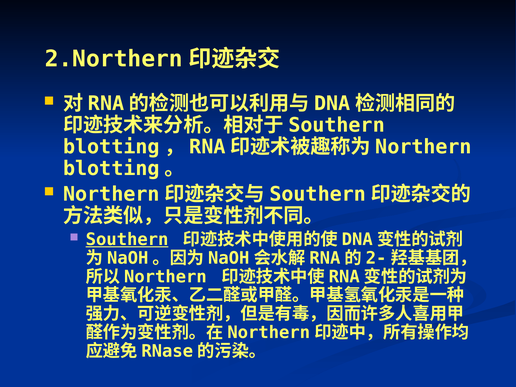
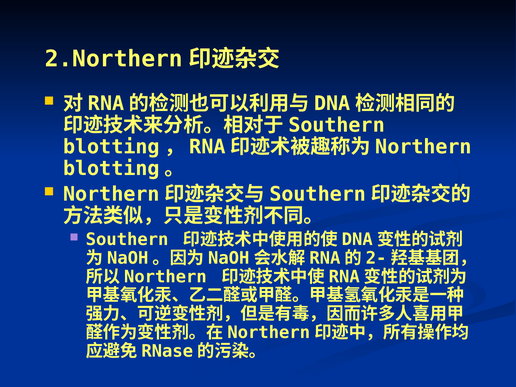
Southern underline: present -> none (127, 240)
